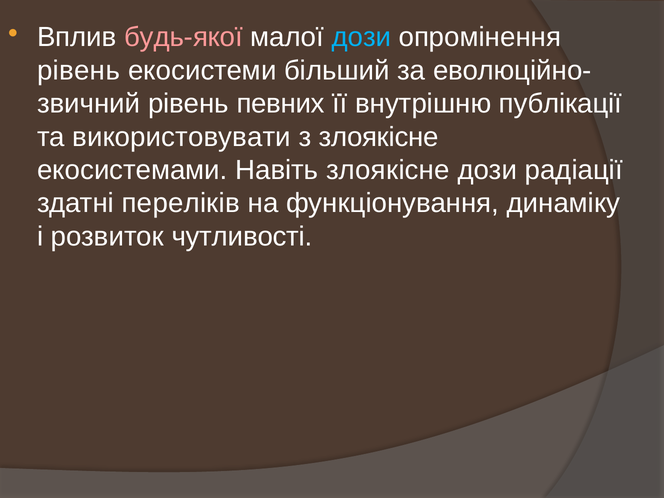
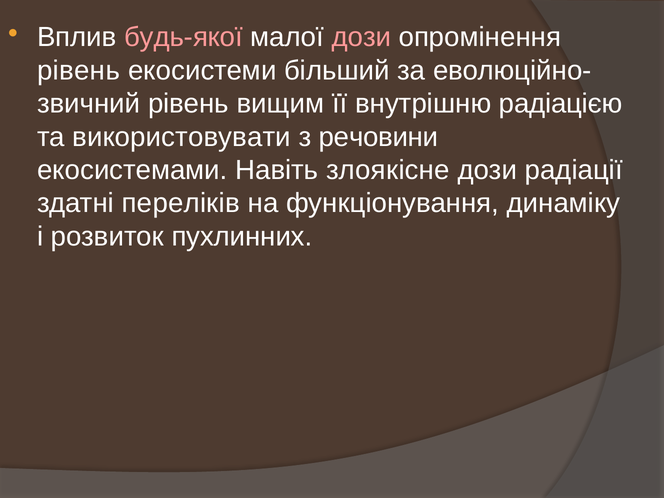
дози colour: light blue -> pink (361, 37)
певних: певних -> вищим (280, 104)
публікації: публікації -> радіацією (561, 104)
з злоякісне: злоякісне -> речовини (379, 137)
чутливості: чутливості -> пухлинних (242, 237)
